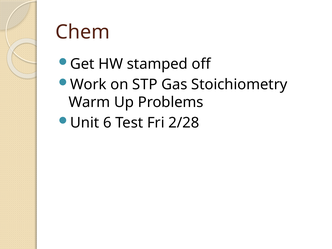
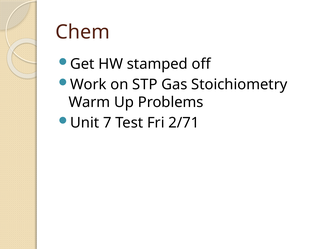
6: 6 -> 7 (107, 123)
2/28: 2/28 -> 2/71 (184, 123)
